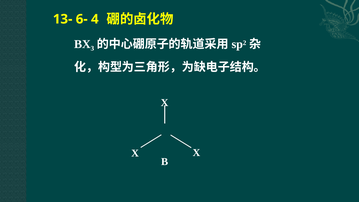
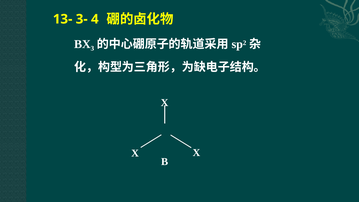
6-: 6- -> 3- (82, 19)
